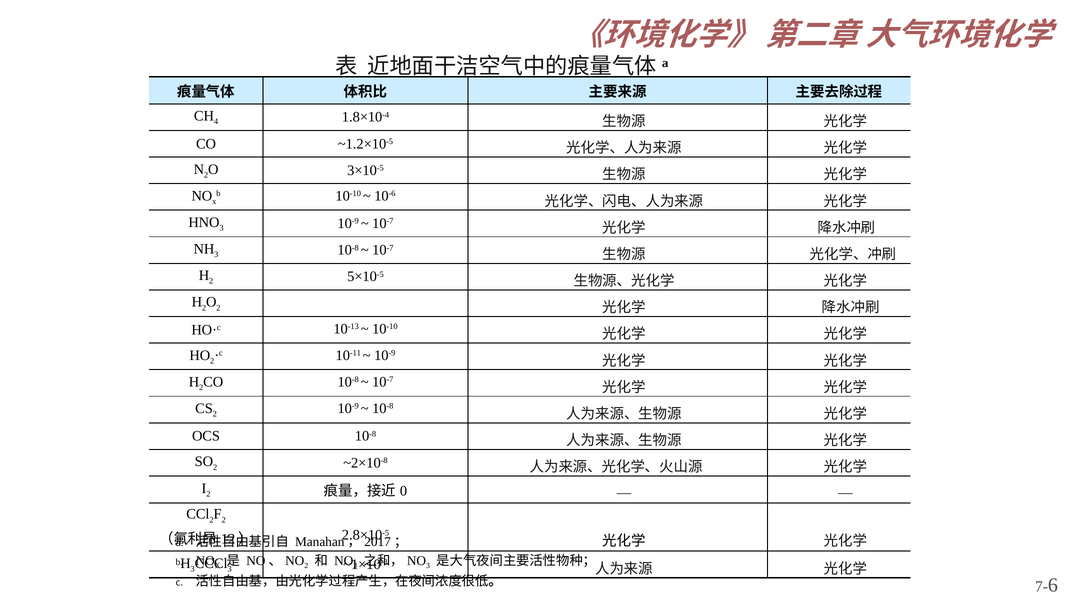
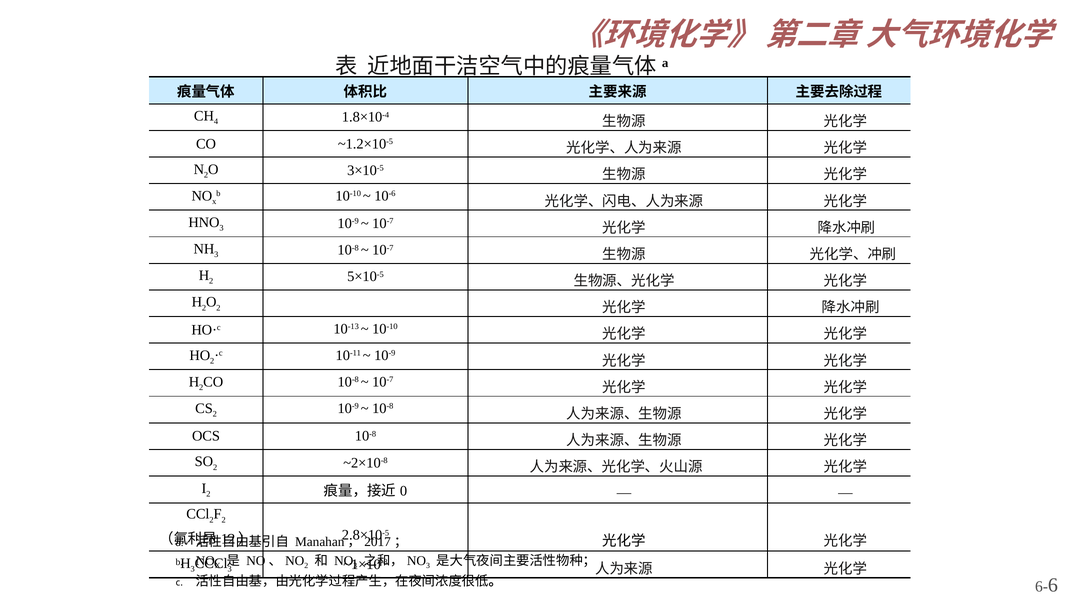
7-: 7- -> 6- (1041, 586)
